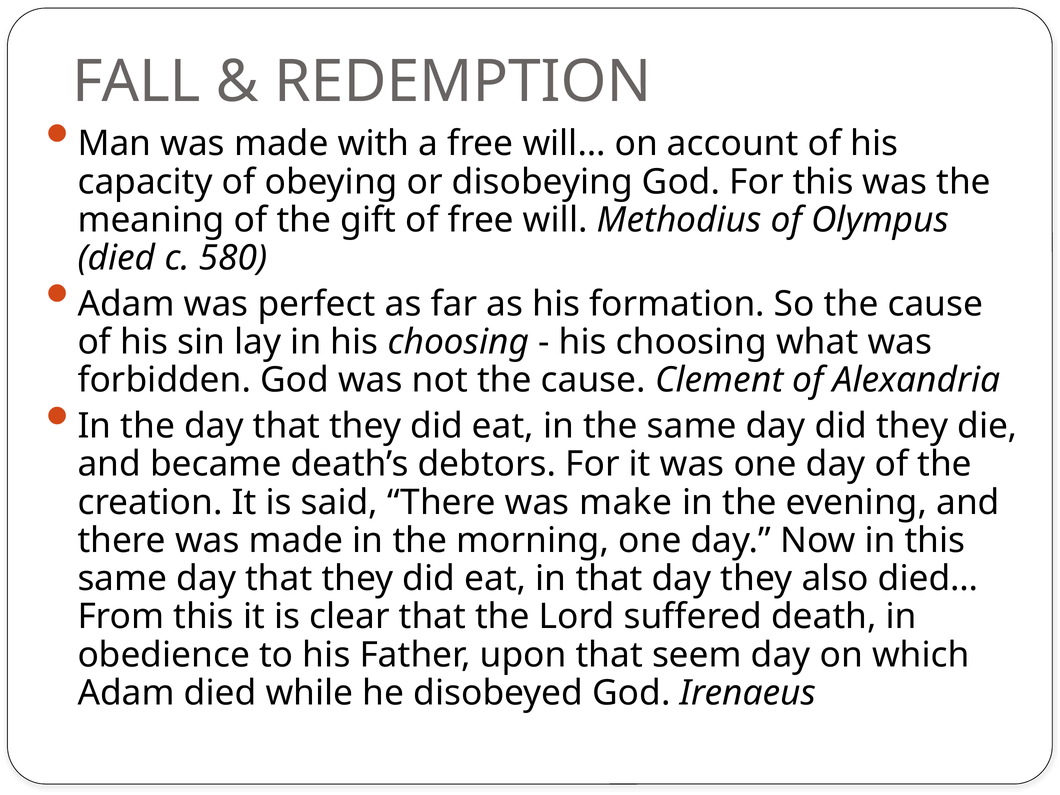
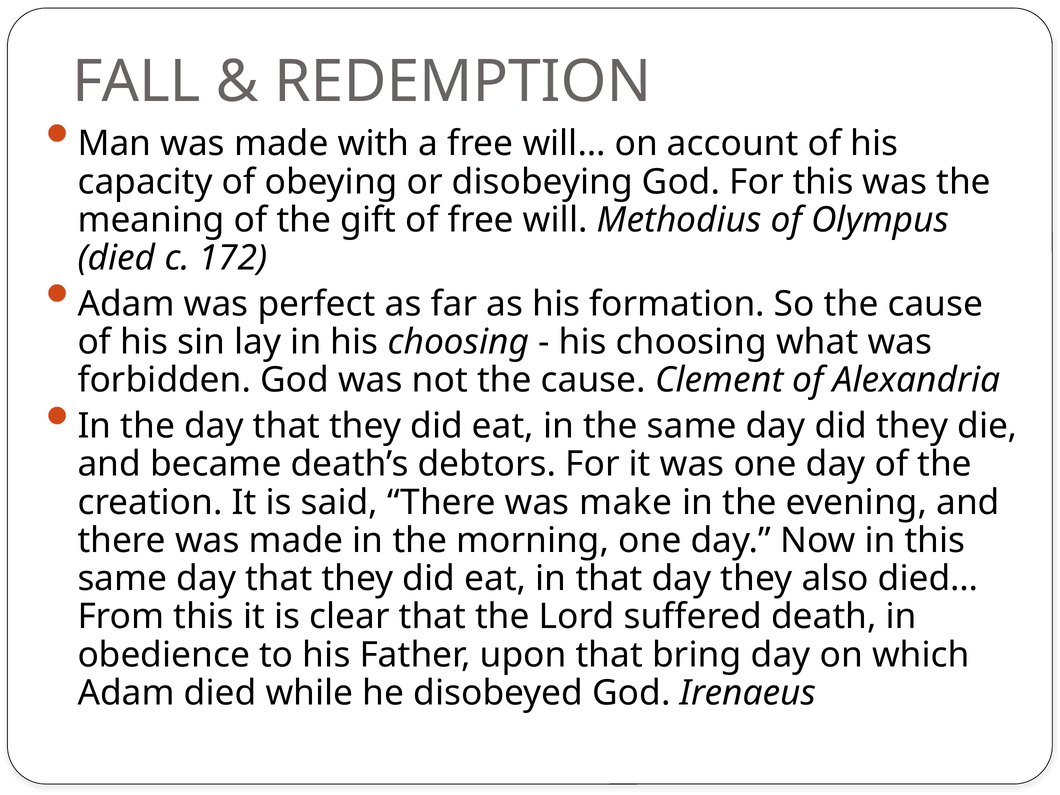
580: 580 -> 172 (233, 258)
seem: seem -> bring (697, 655)
